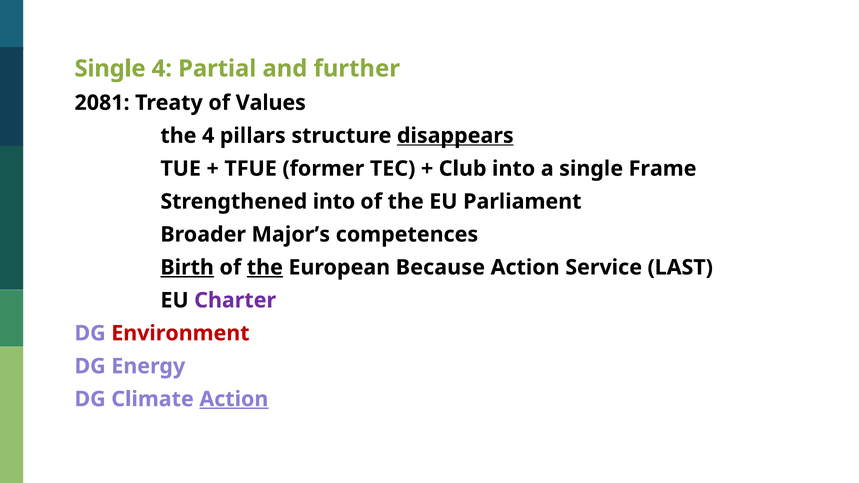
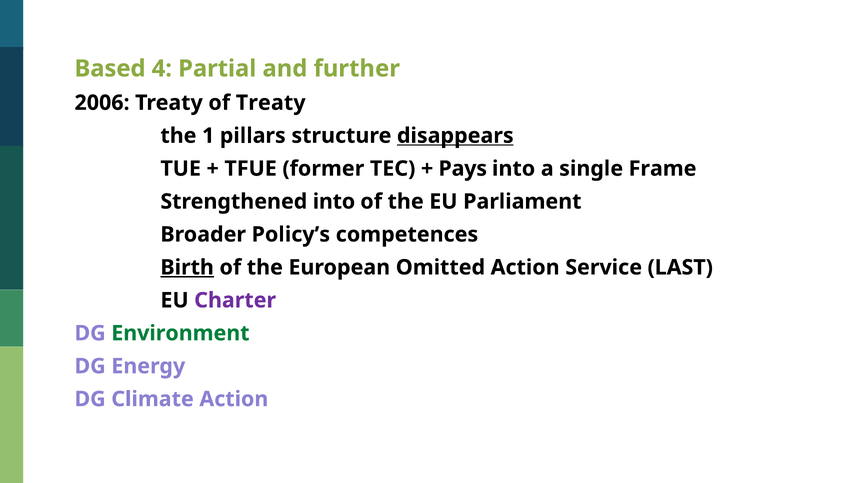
Single: Single -> Based (110, 69)
2081: 2081 -> 2006 (102, 103)
of Values: Values -> Treaty (271, 103)
the 4: 4 -> 1 (208, 136)
Club: Club -> Pays (463, 169)
Major’s: Major’s -> Policy’s (291, 235)
the underline: present -> none (265, 268)
Because: Because -> Omitted (440, 268)
Environment colour: red -> green (180, 333)
Action underline: present -> none (234, 399)
